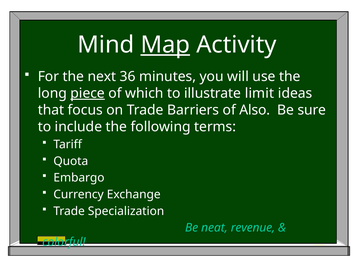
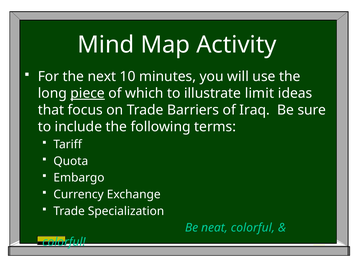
Map underline: present -> none (165, 45)
36: 36 -> 10 (128, 77)
Also: Also -> Iraq (255, 110)
neat revenue: revenue -> colorful (253, 228)
